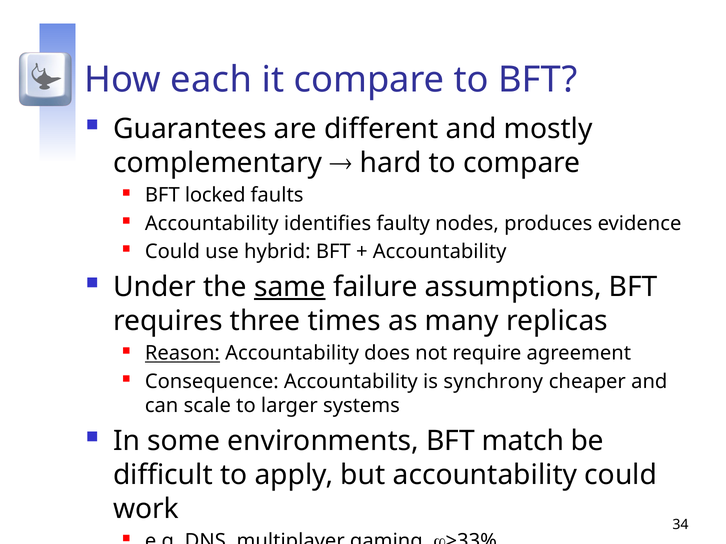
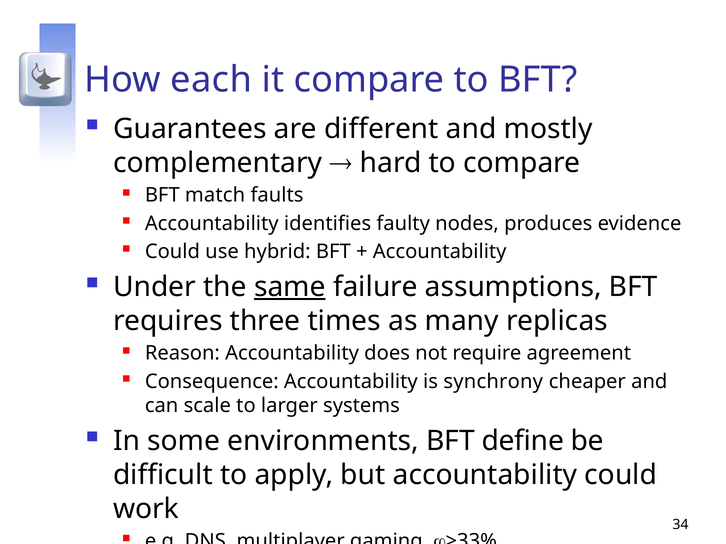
locked: locked -> match (215, 195)
Reason underline: present -> none (182, 354)
match: match -> define (523, 441)
